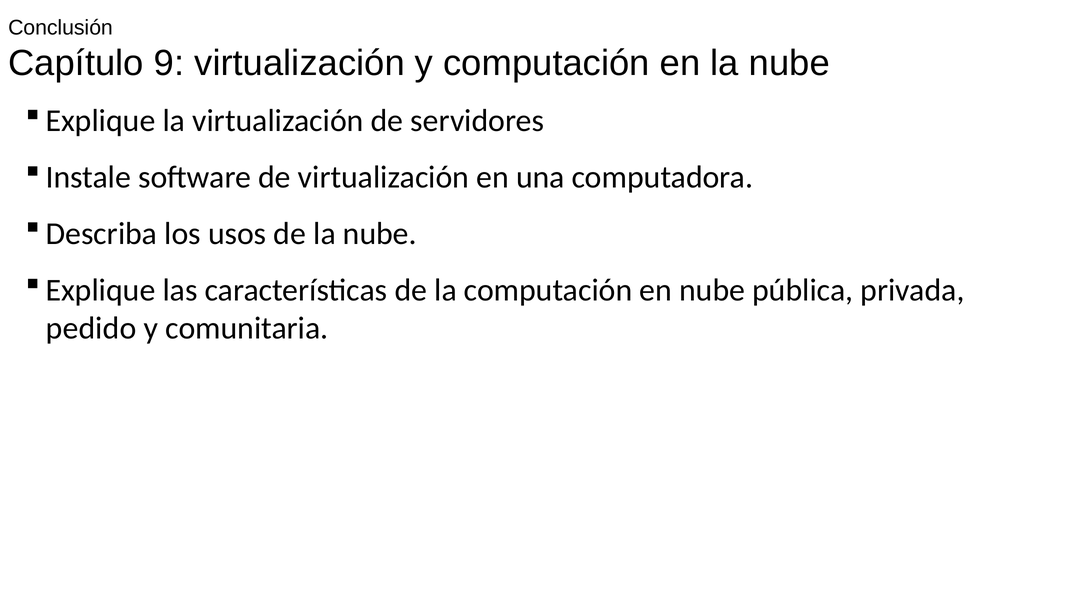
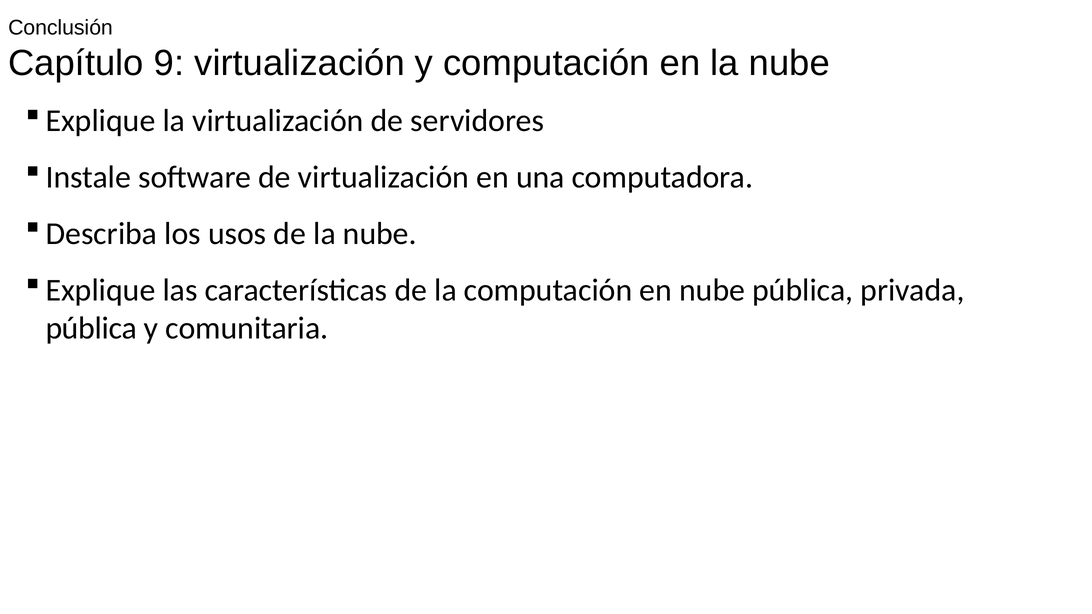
pedido: pedido -> pública (91, 328)
